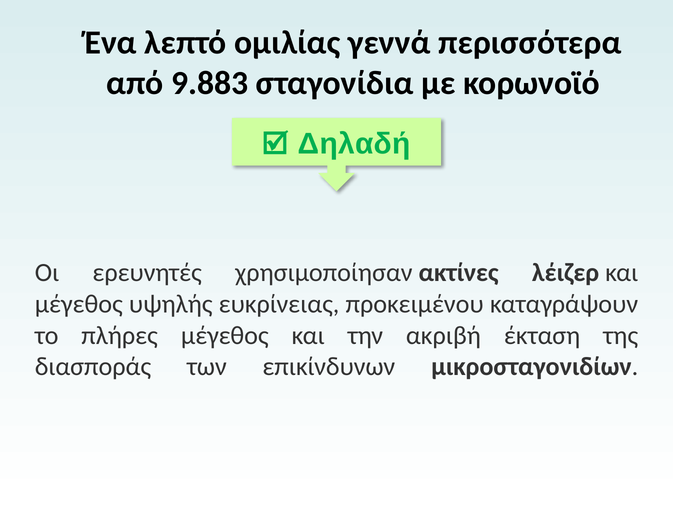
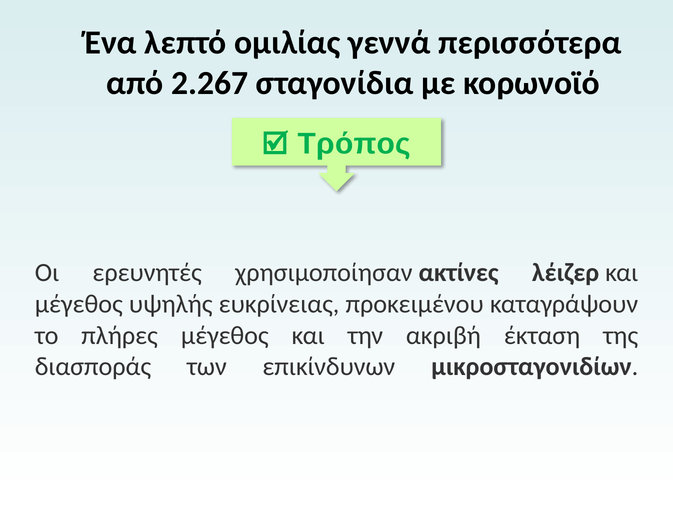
9.883: 9.883 -> 2.267 (210, 83)
Δηλαδή: Δηλαδή -> Τρόπος (354, 144)
